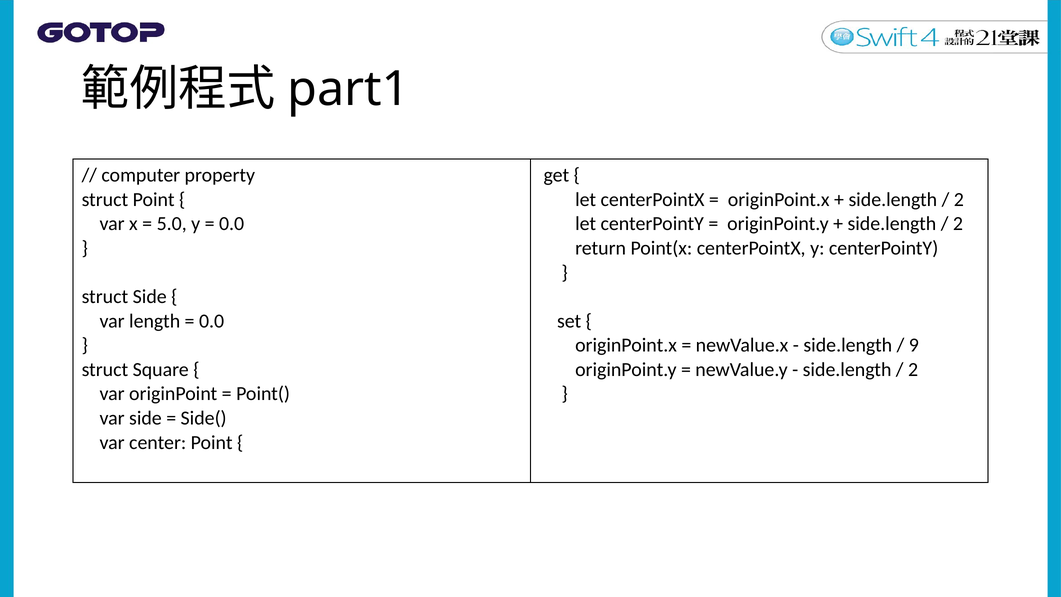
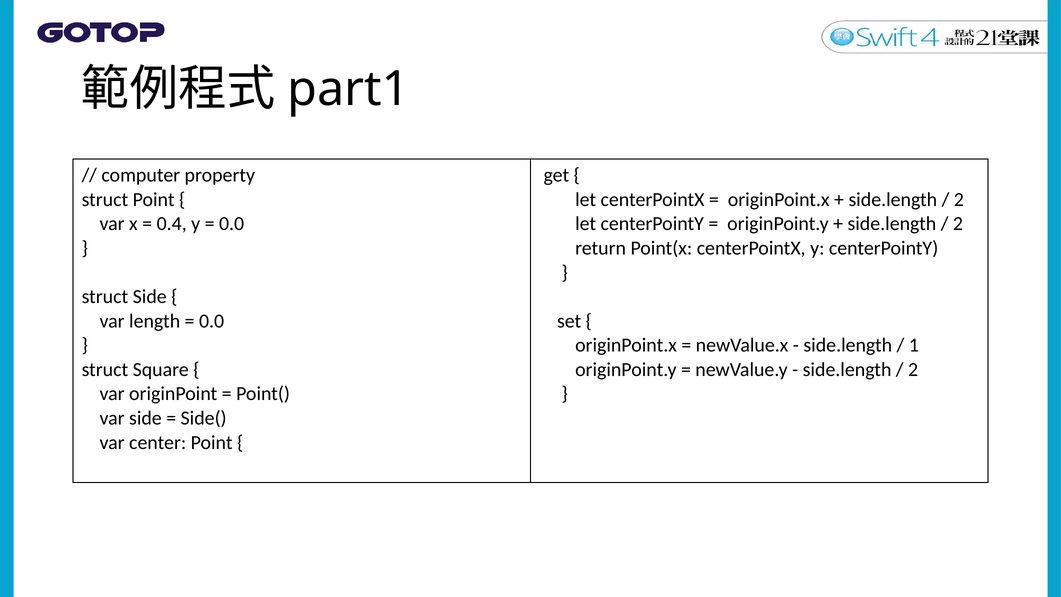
5.0: 5.0 -> 0.4 (172, 224)
9: 9 -> 1 (914, 345)
